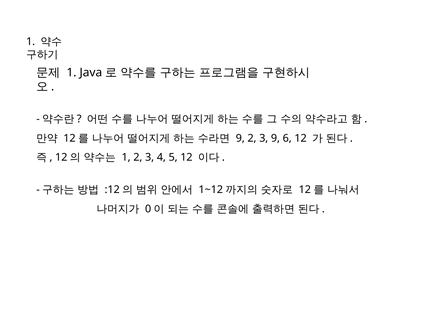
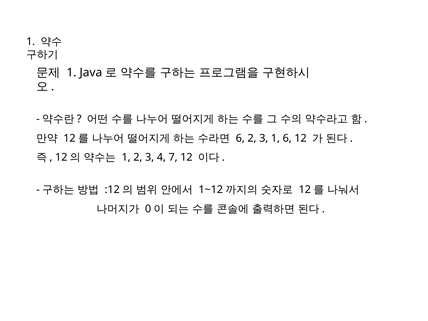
9: 9 -> 6 (240, 138)
3 9: 9 -> 1 (275, 138)
5: 5 -> 7 (173, 157)
